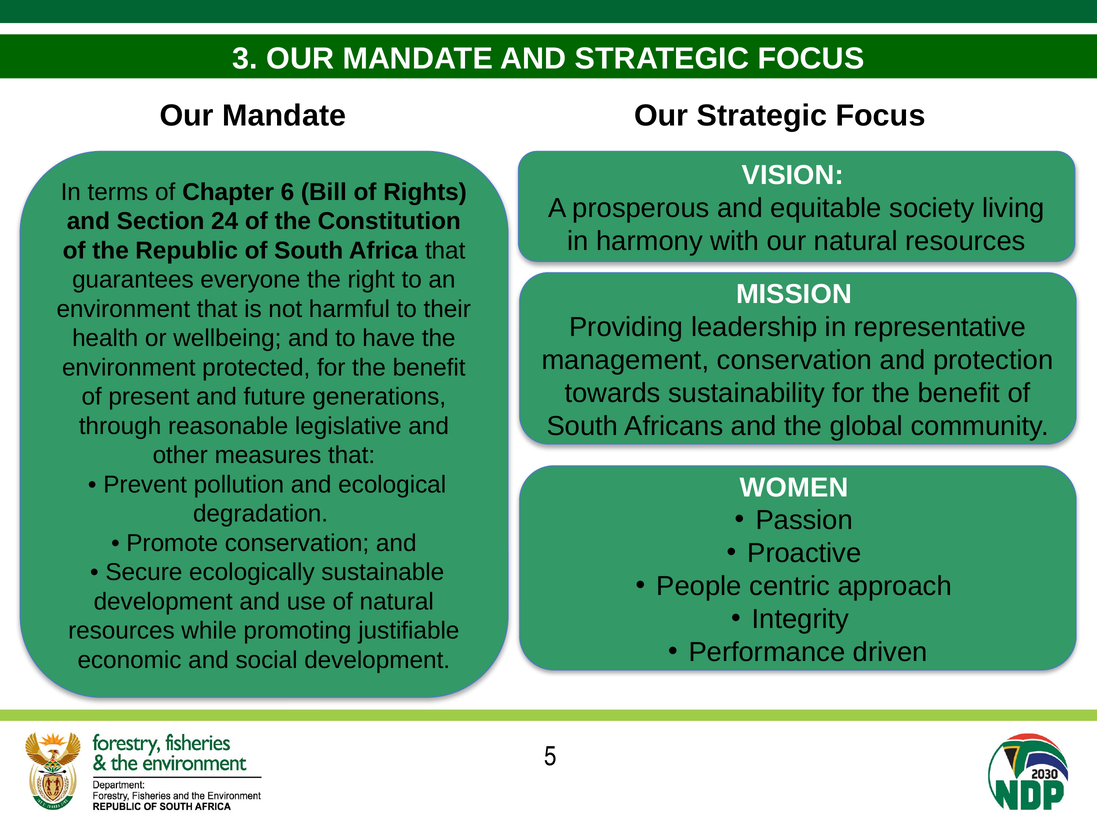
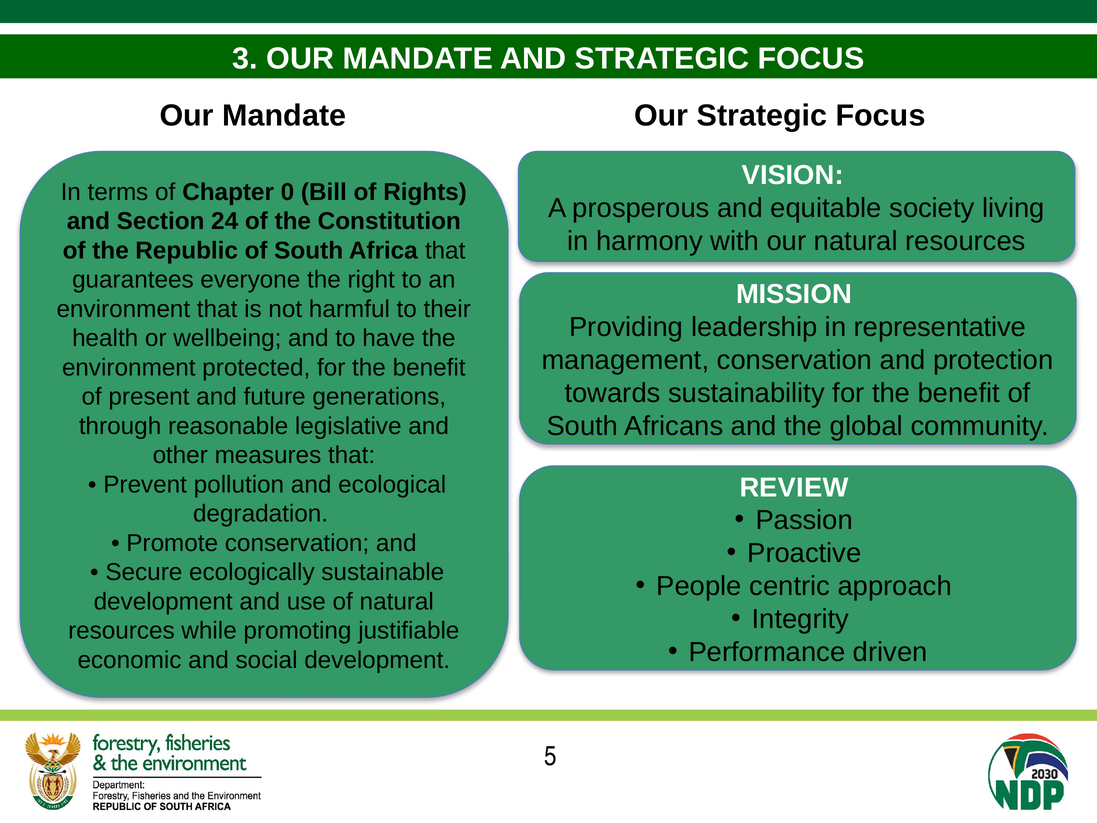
6: 6 -> 0 (288, 192)
WOMEN: WOMEN -> REVIEW (794, 487)
